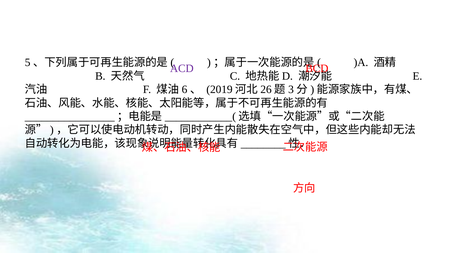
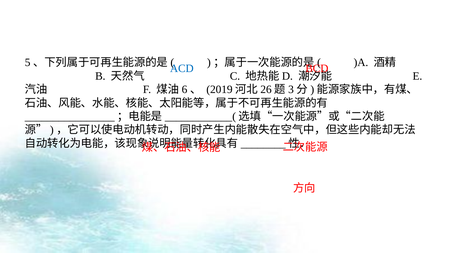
ACD colour: purple -> blue (182, 68)
